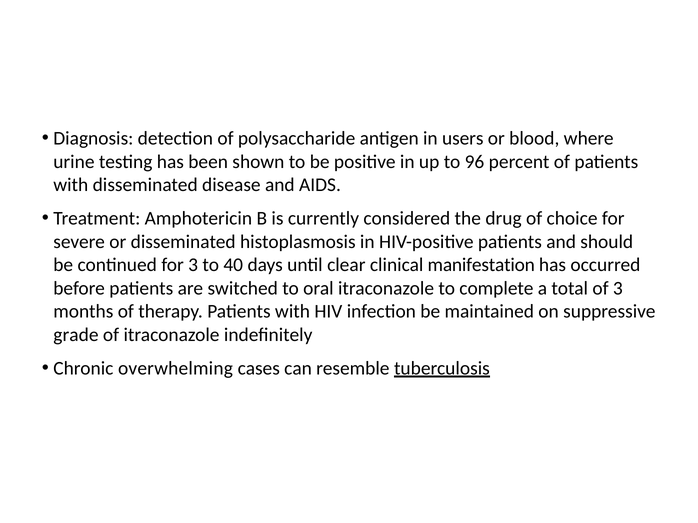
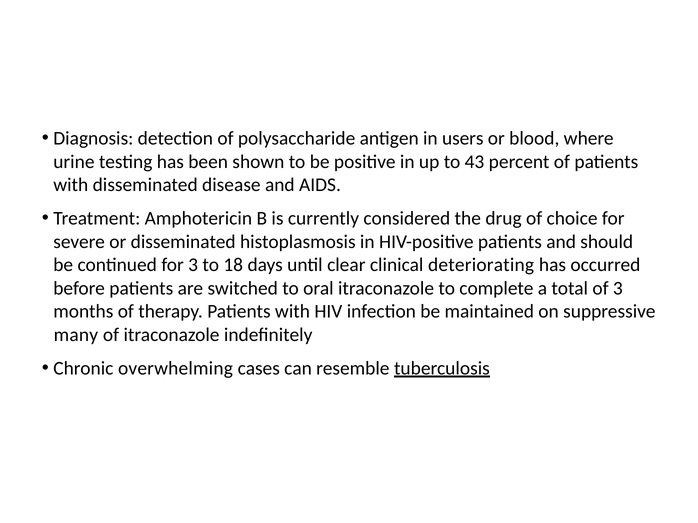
96: 96 -> 43 (475, 162)
40: 40 -> 18 (233, 265)
manifestation: manifestation -> deteriorating (481, 265)
grade: grade -> many (76, 335)
